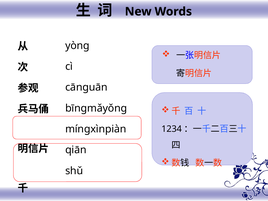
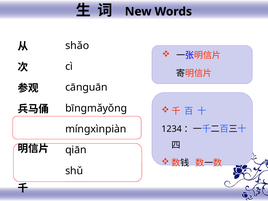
yònɡ: yònɡ -> shǎo (77, 46)
